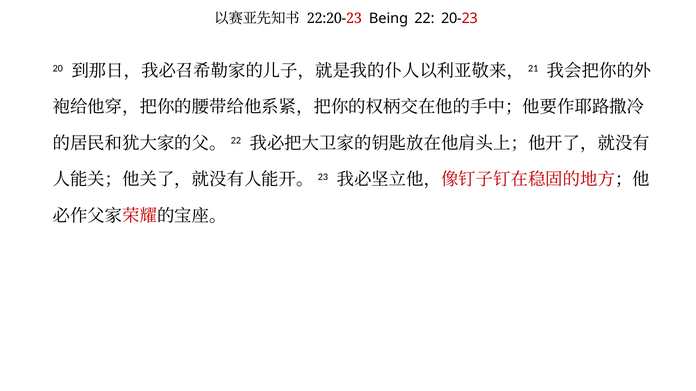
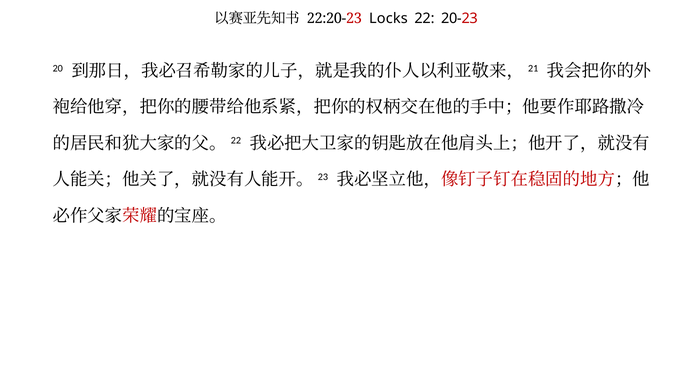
Being: Being -> Locks (388, 18)
